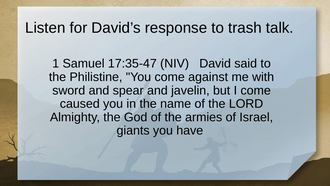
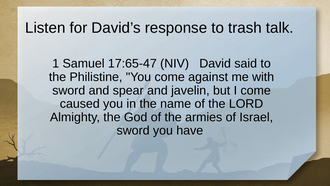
17:35-47: 17:35-47 -> 17:65-47 (132, 64)
giants: giants -> sword (133, 130)
